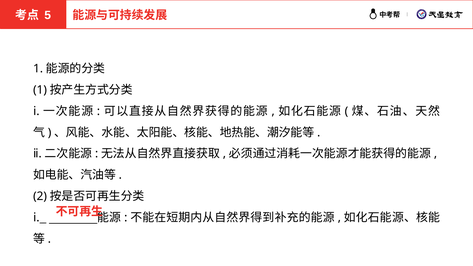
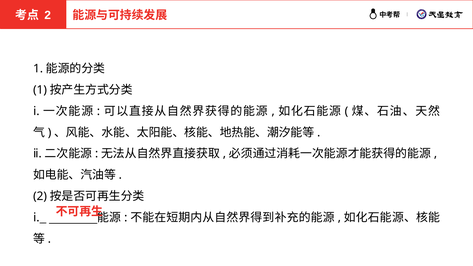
5: 5 -> 2 (48, 15)
